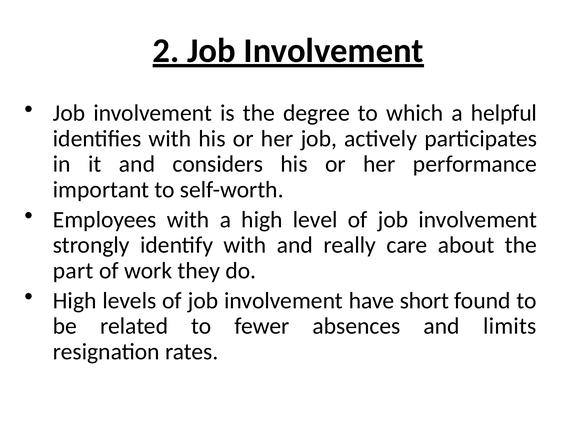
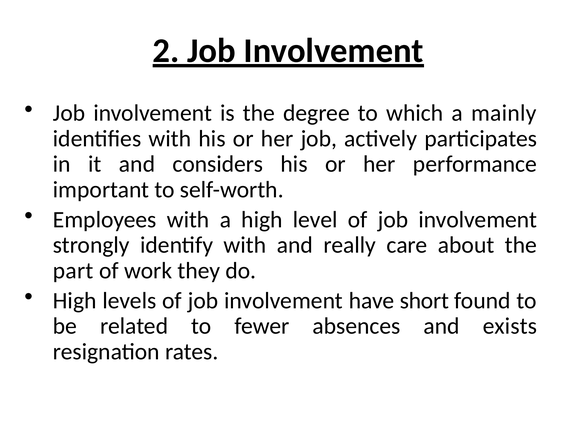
helpful: helpful -> mainly (504, 113)
limits: limits -> exists (510, 326)
